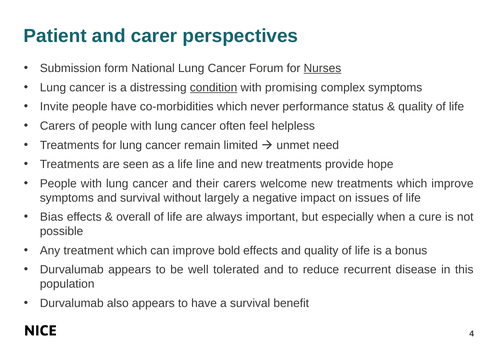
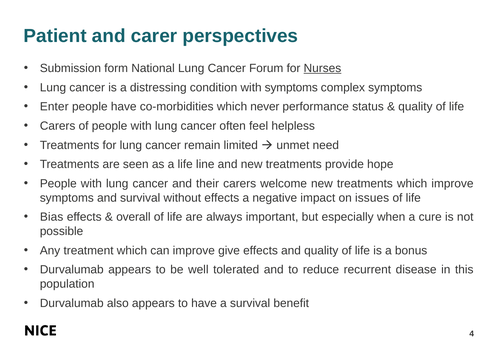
condition underline: present -> none (214, 88)
with promising: promising -> symptoms (291, 88)
Invite: Invite -> Enter (54, 107)
without largely: largely -> effects (222, 198)
bold: bold -> give (229, 251)
